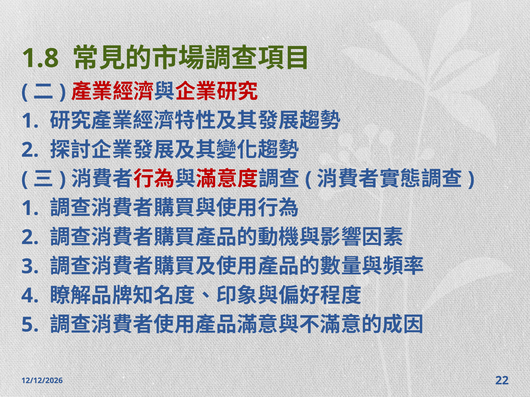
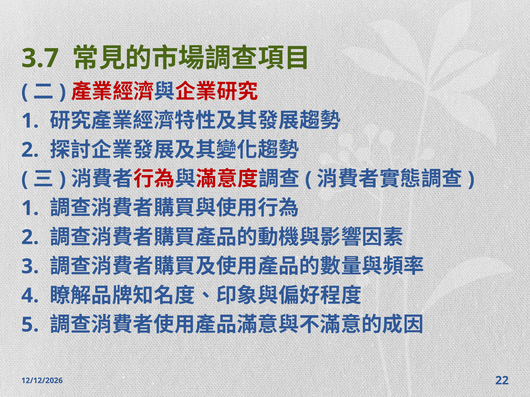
1.8: 1.8 -> 3.7 (40, 58)
